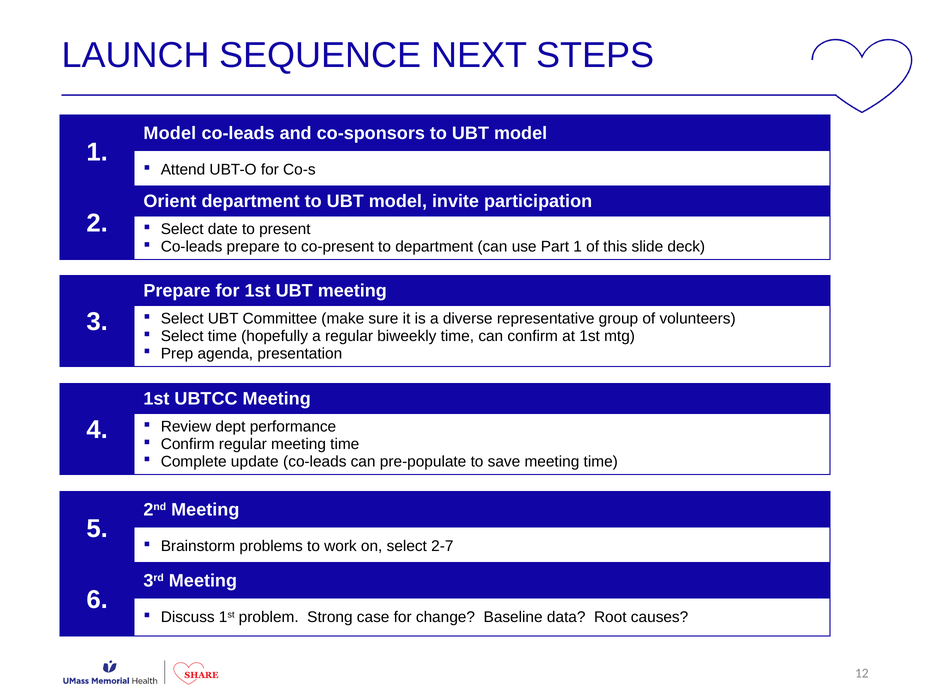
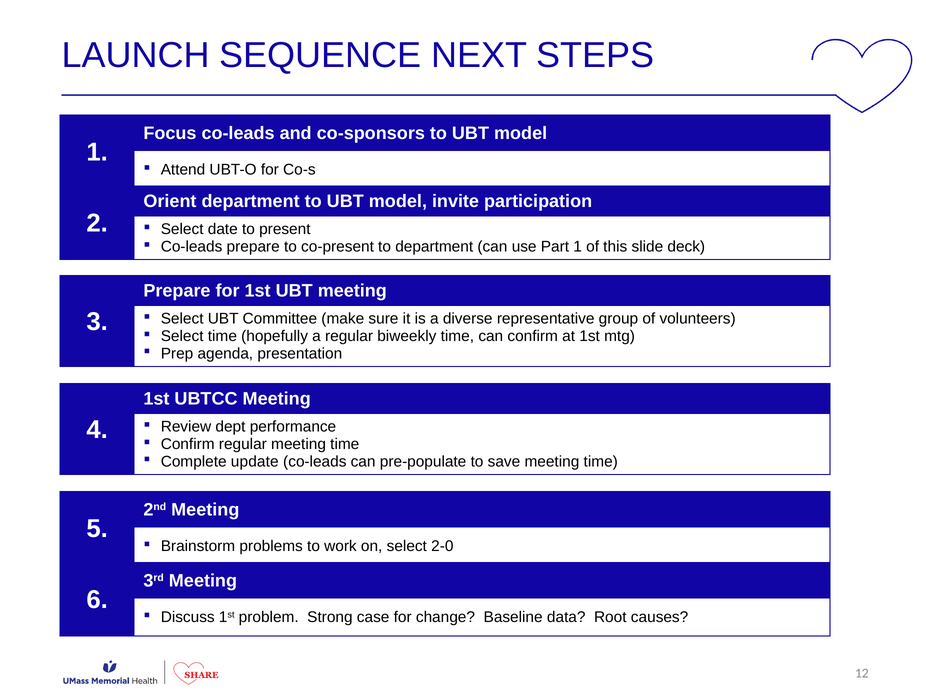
Model: Model -> Focus (170, 133)
2-7: 2-7 -> 2-0 (442, 546)
